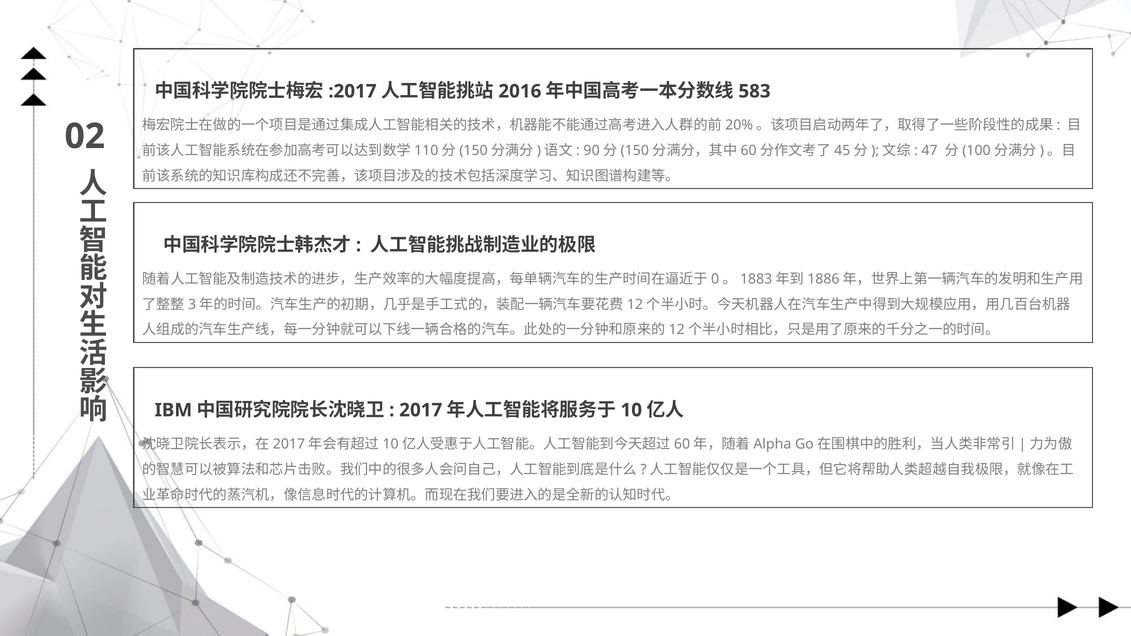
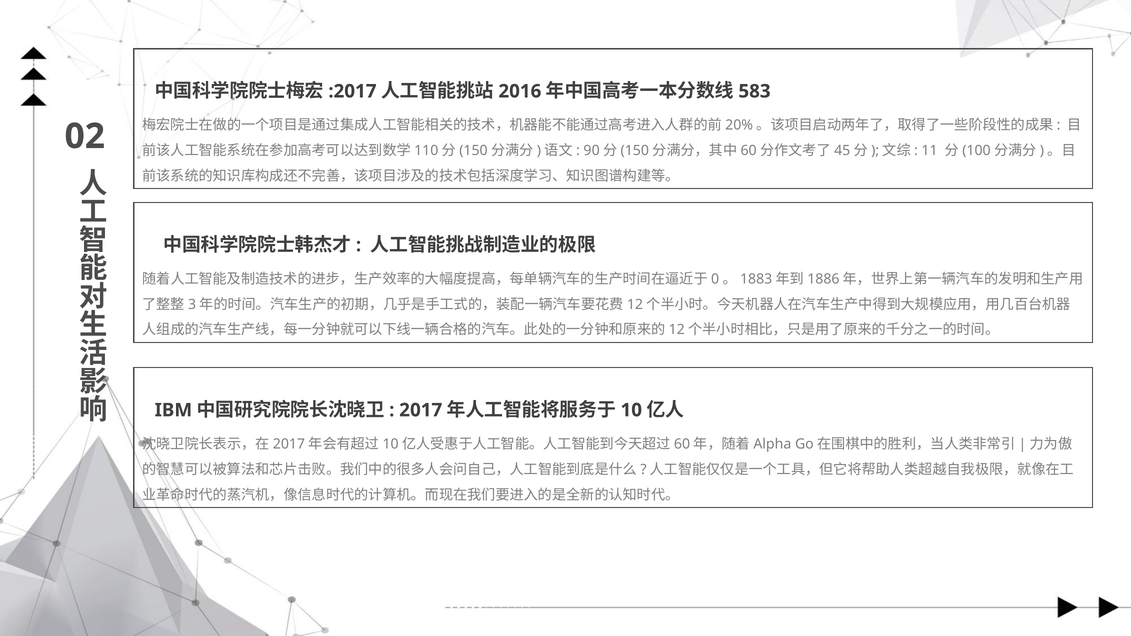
47: 47 -> 11 (930, 151)
